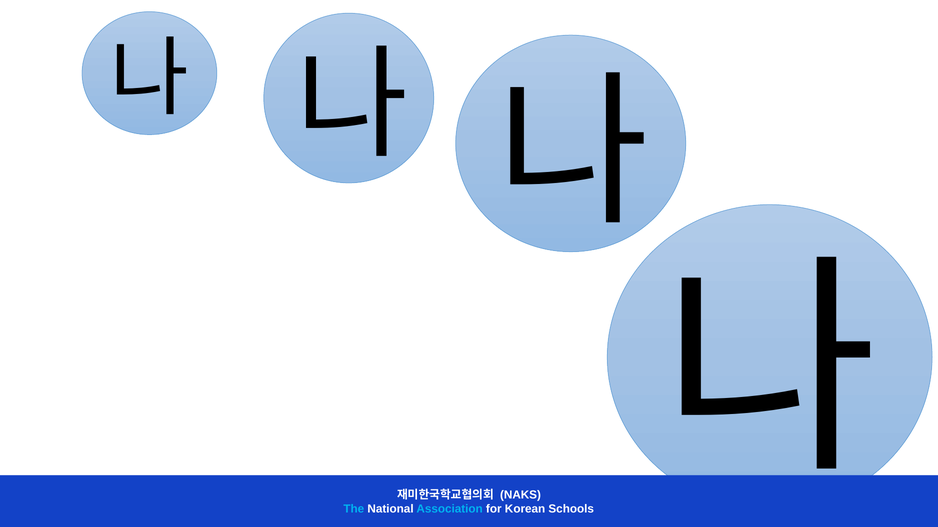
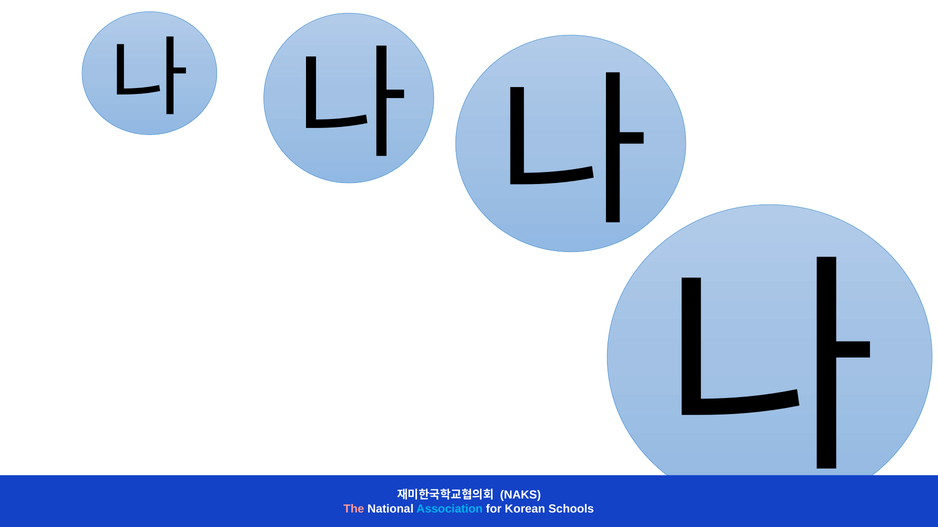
The colour: light blue -> pink (354, 509)
